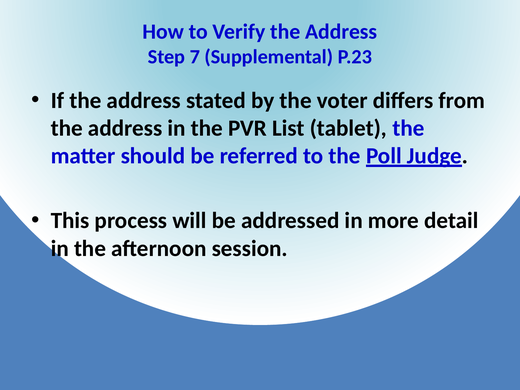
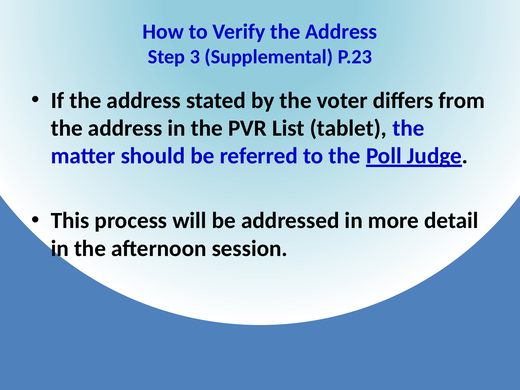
7: 7 -> 3 (195, 57)
